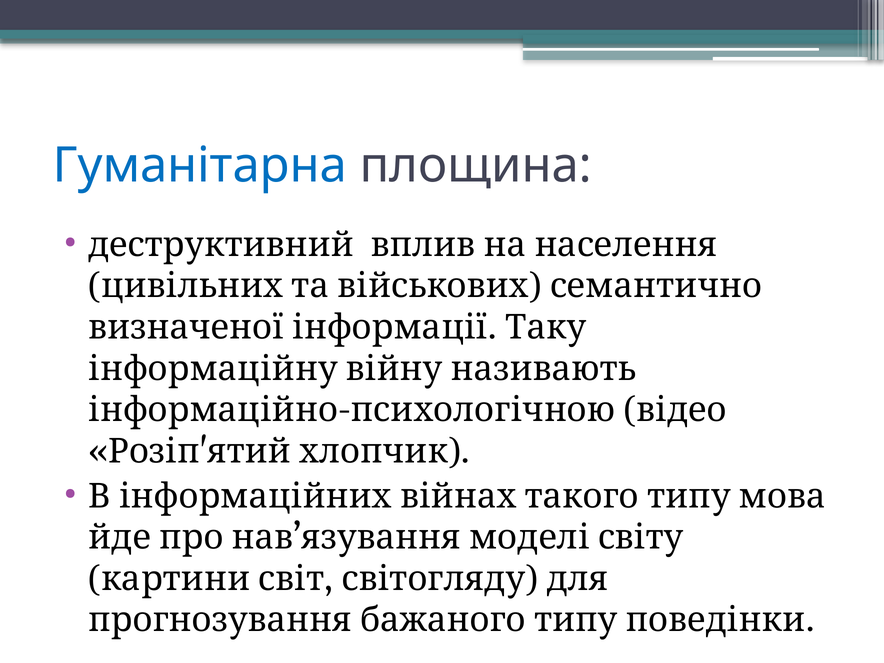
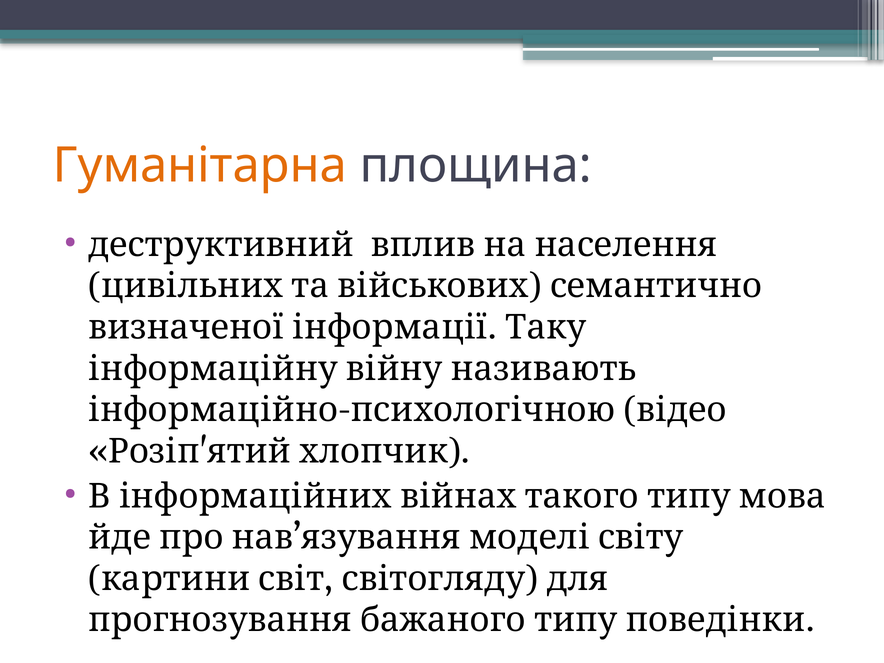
Гуманітарна colour: blue -> orange (200, 165)
